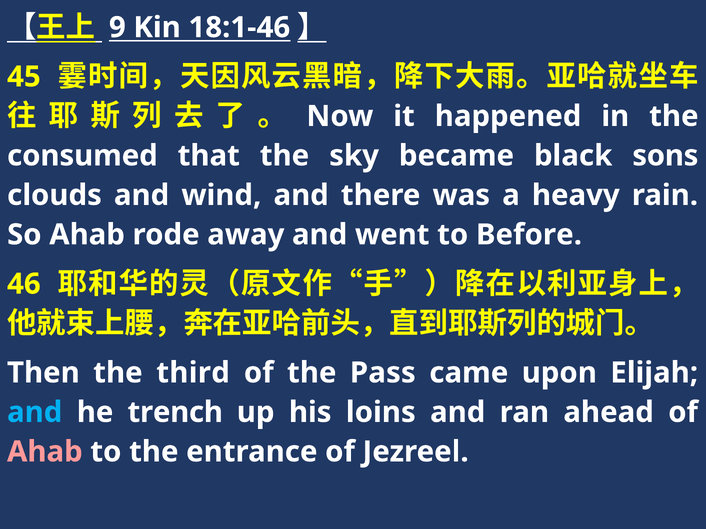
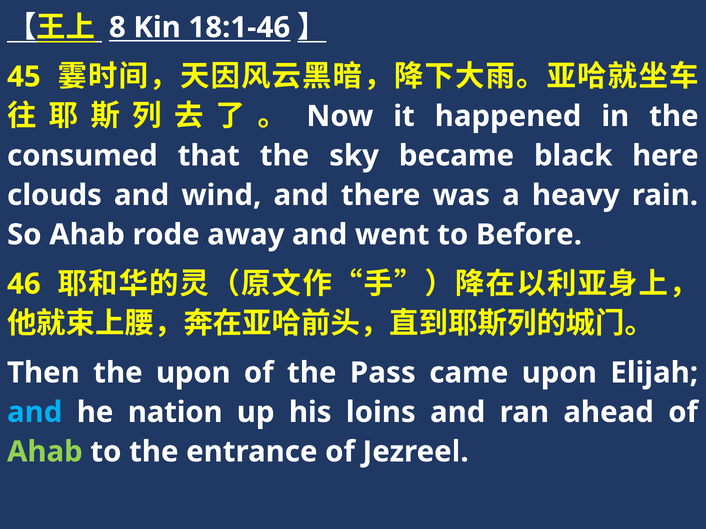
9: 9 -> 8 (117, 27)
sons: sons -> here (665, 156)
the third: third -> upon (193, 373)
trench: trench -> nation (175, 413)
Ahab colour: pink -> light green (45, 452)
